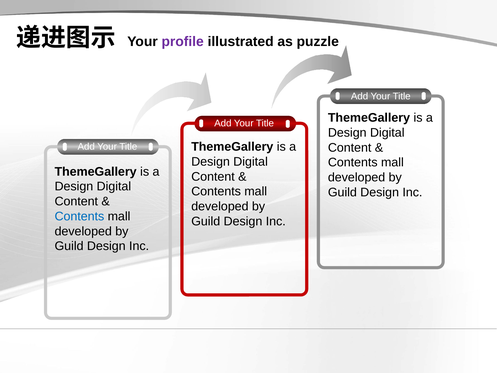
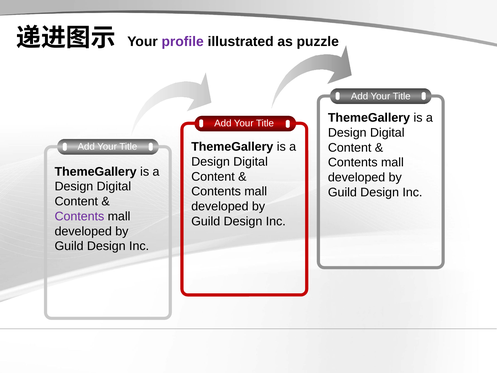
Contents colour: blue -> purple (79, 216)
